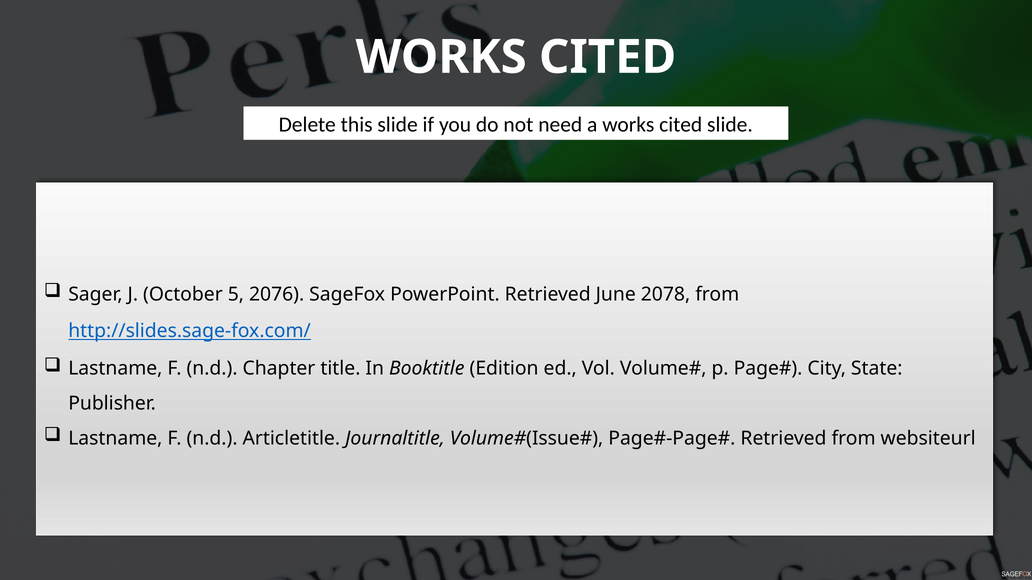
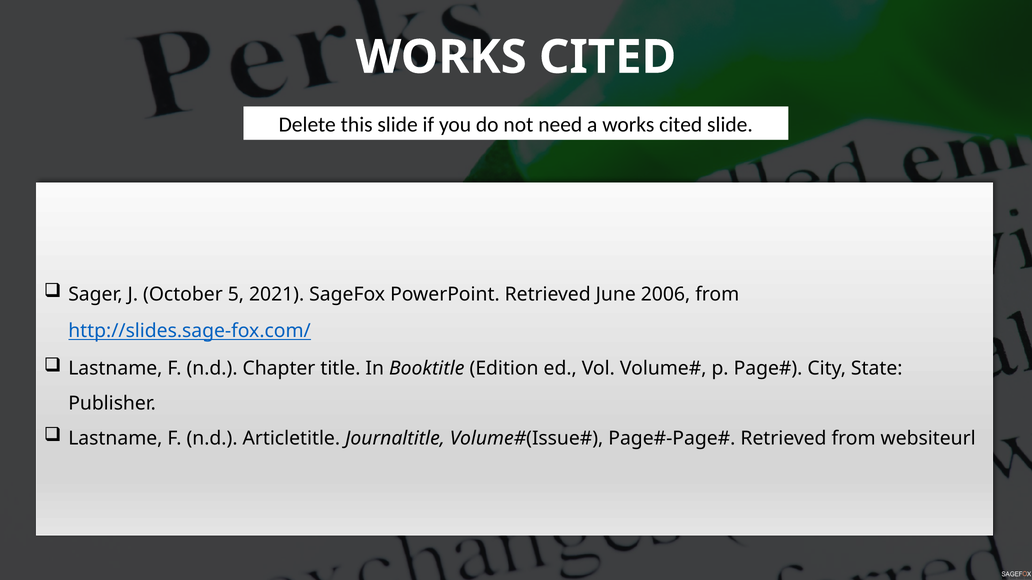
2076: 2076 -> 2021 (277, 295)
2078: 2078 -> 2006 (665, 295)
